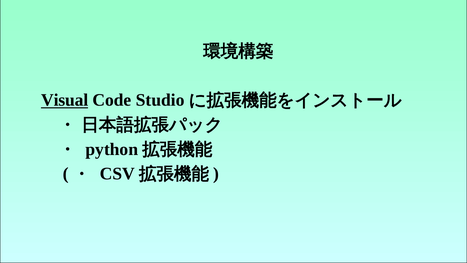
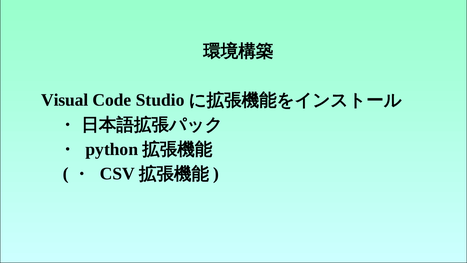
Visual underline: present -> none (65, 100)
